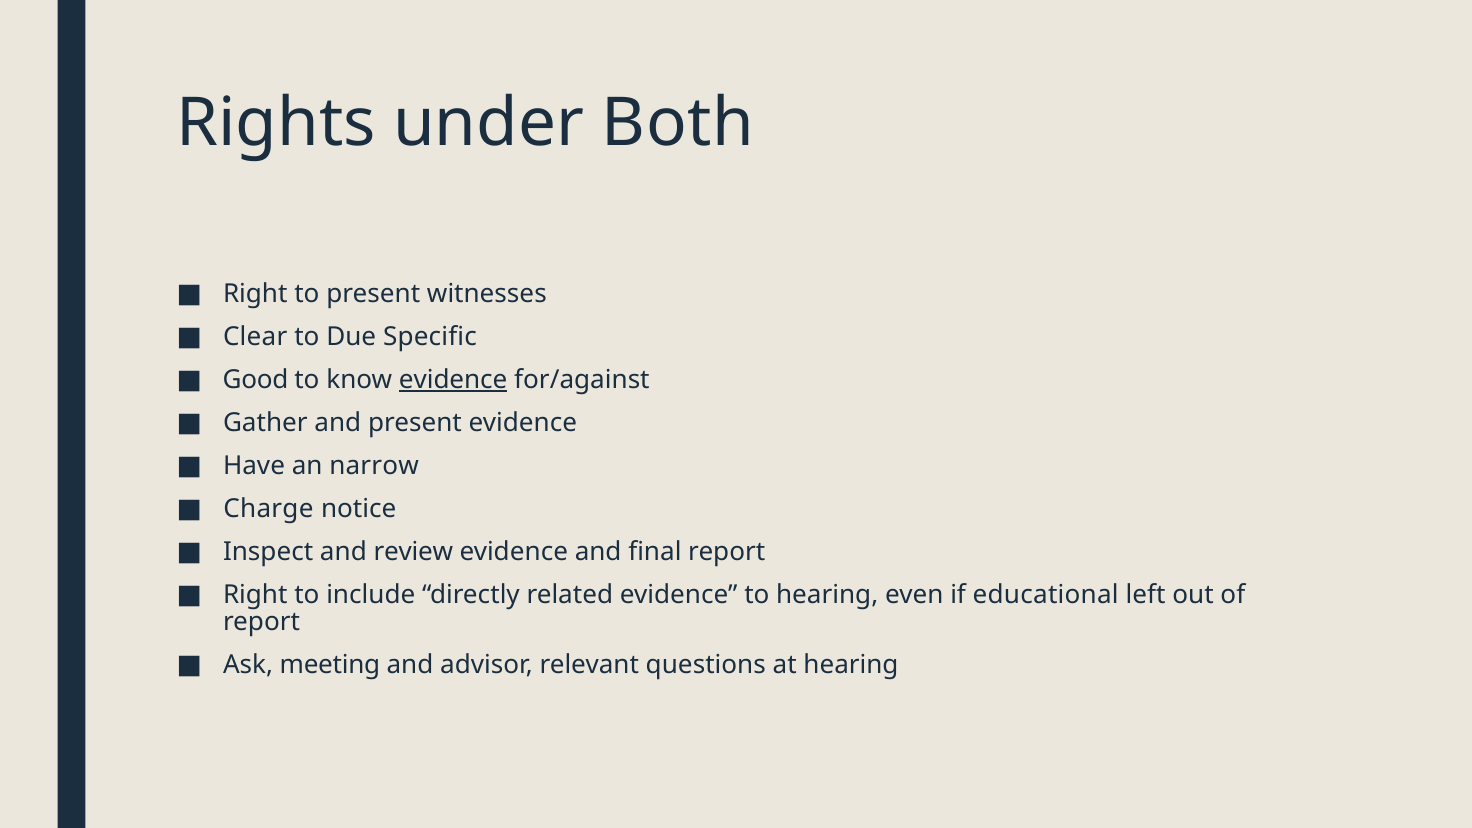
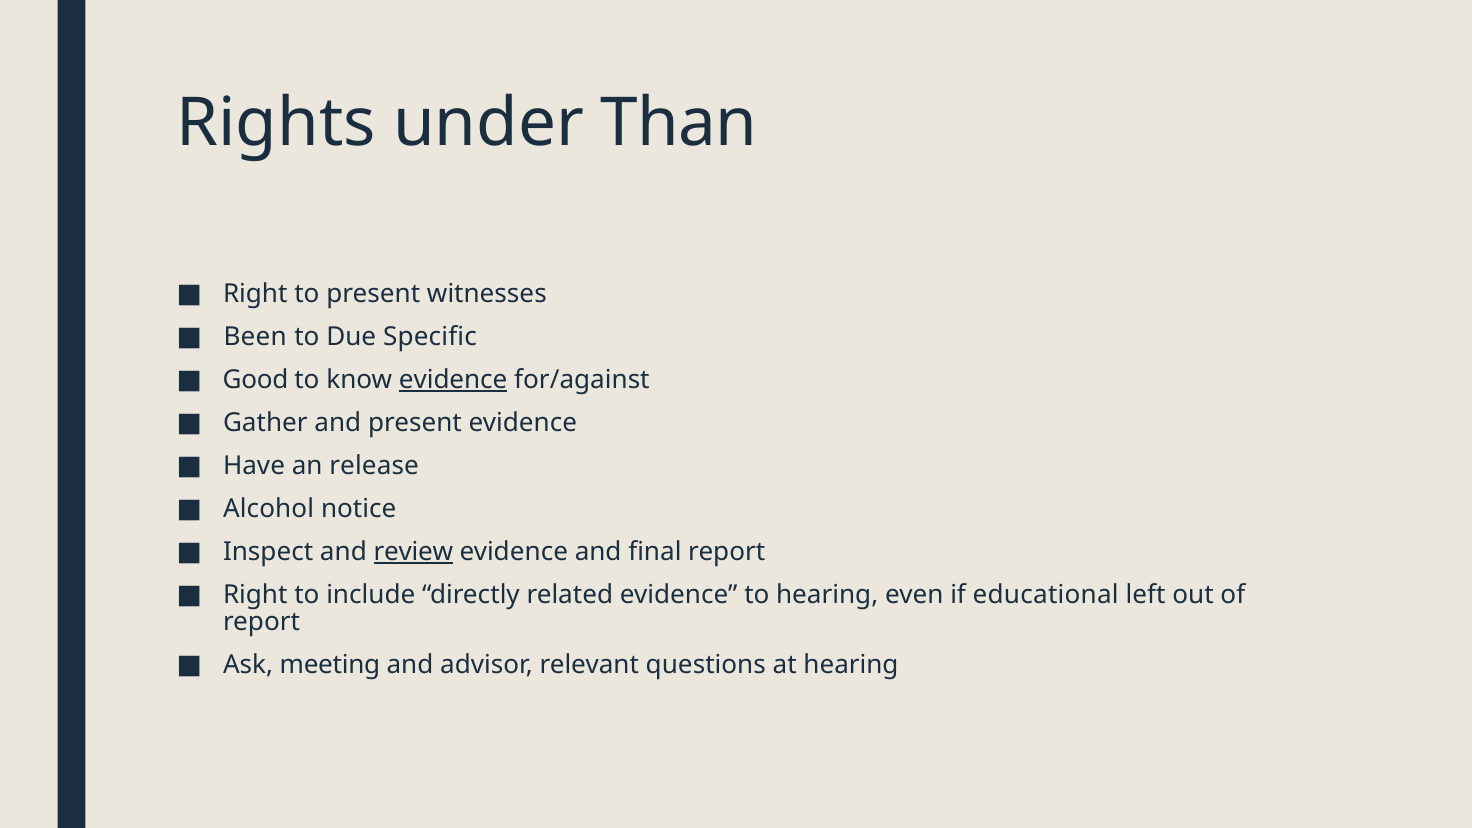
Both: Both -> Than (679, 124)
Clear: Clear -> Been (255, 337)
narrow: narrow -> release (374, 466)
Charge: Charge -> Alcohol (269, 509)
review underline: none -> present (413, 552)
